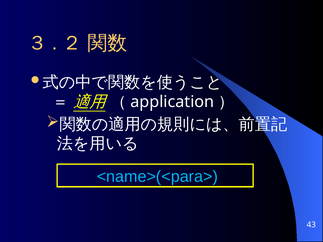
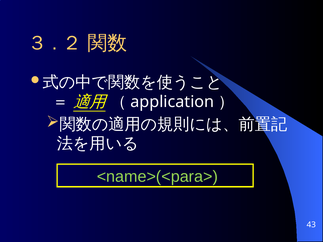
<name>(<para> colour: light blue -> light green (157, 177)
